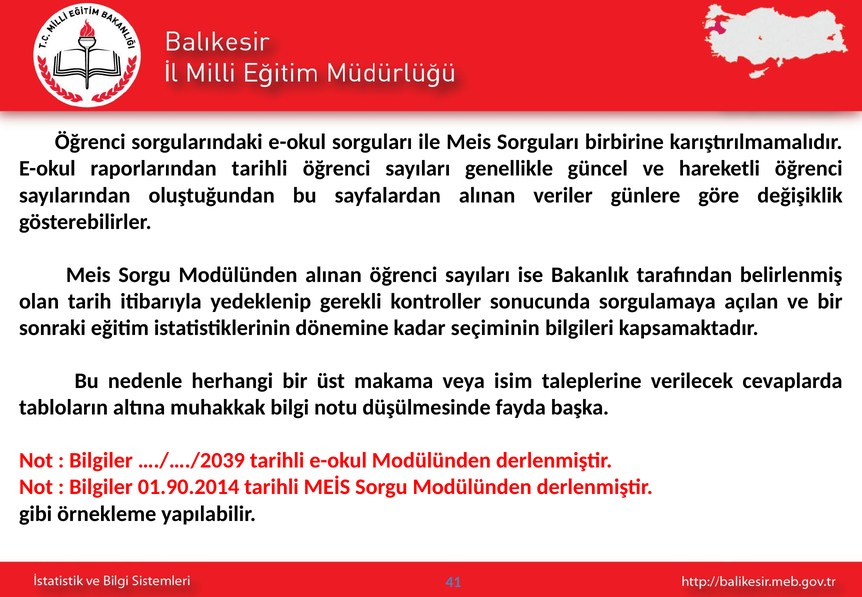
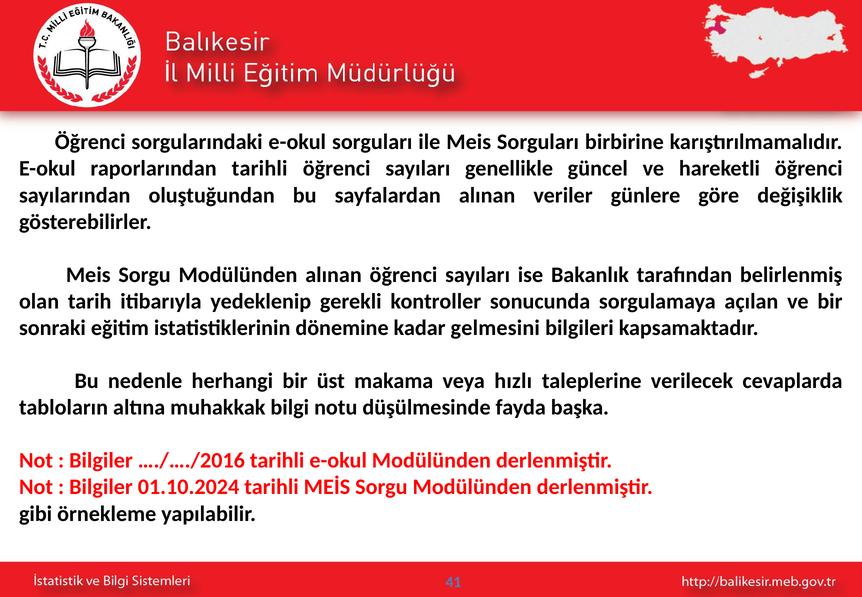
seçiminin: seçiminin -> gelmesini (495, 328)
isim: isim -> hızlı (513, 381)
…./…./2039: …./…./2039 -> …./…./2016 (191, 460)
01.90.2014: 01.90.2014 -> 01.10.2024 (189, 487)
